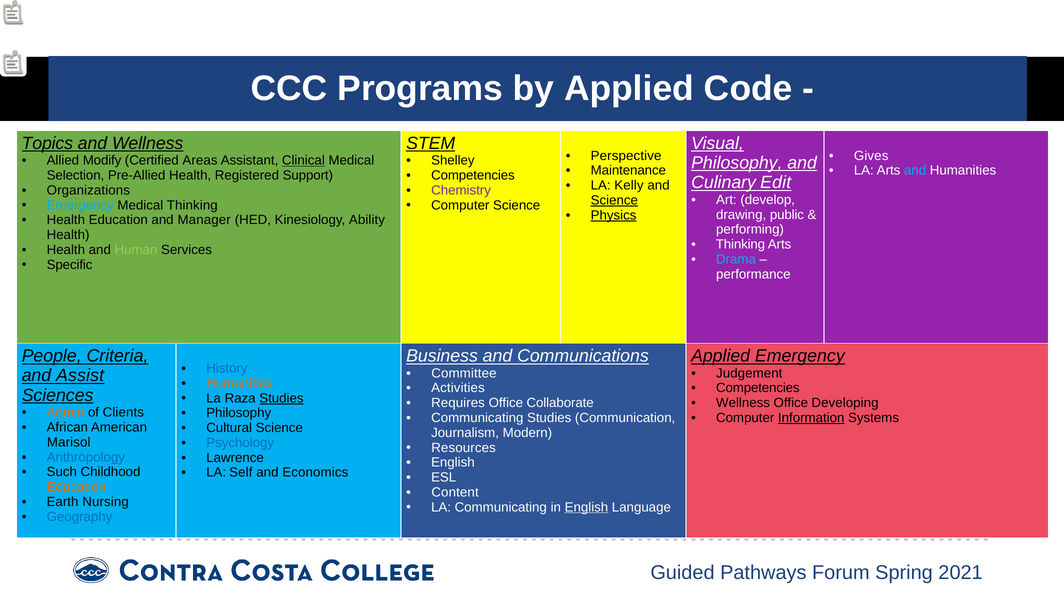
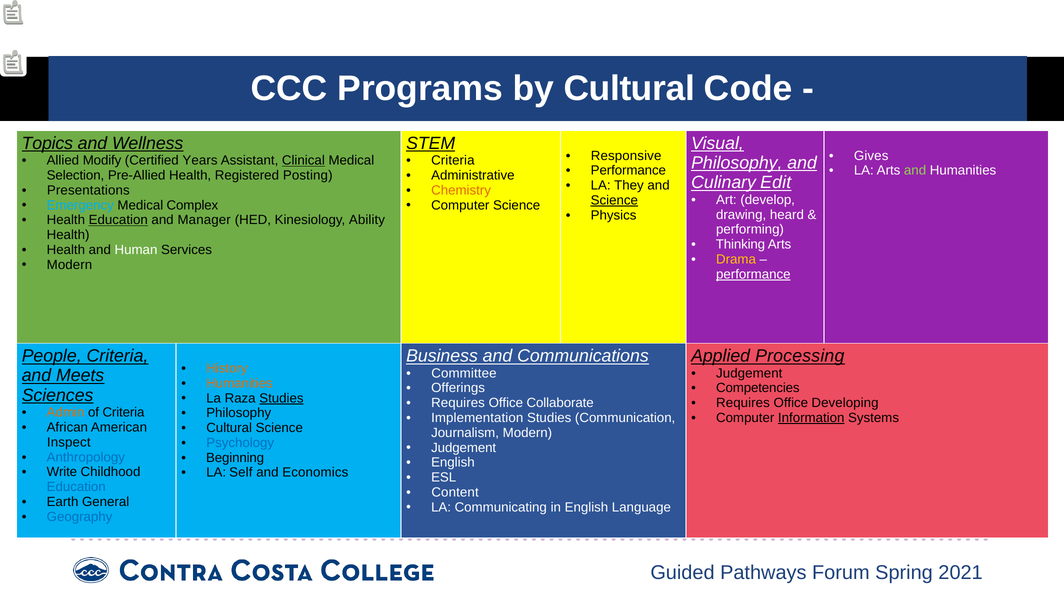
by Applied: Applied -> Cultural (629, 88)
Perspective: Perspective -> Responsive (626, 156)
Areas: Areas -> Years (200, 161)
Shelley: Shelley -> Criteria (453, 161)
Maintenance: Maintenance -> Performance (628, 171)
and colour: light blue -> light green (915, 171)
Competencies: Competencies -> Administrative (473, 176)
Support: Support -> Posting (308, 176)
Kelly: Kelly -> They (629, 186)
Organizations: Organizations -> Presentations (88, 190)
Chemistry colour: purple -> orange (461, 190)
Medical Thinking: Thinking -> Complex (192, 205)
public: public -> heard (787, 215)
Physics underline: present -> none (614, 215)
Education underline: none -> present (118, 220)
Human colour: light green -> white (136, 250)
Drama colour: light blue -> yellow (736, 260)
Specific: Specific -> Modern (69, 265)
performance underline: none -> present (753, 274)
Applied Emergency: Emergency -> Processing (800, 356)
History colour: blue -> orange (227, 369)
Assist: Assist -> Meets (80, 376)
Activities: Activities -> Offerings (458, 388)
Wellness: Wellness -> Requires (743, 403)
of Clients: Clients -> Criteria (123, 413)
Communicating: Communicating -> Implementation (477, 418)
Marisol: Marisol -> Inspect (69, 443)
Resources: Resources -> Judgement (464, 448)
Lawrence: Lawrence -> Beginning (235, 458)
Such: Such -> Write (62, 472)
Education colour: orange -> blue (76, 487)
Nursing: Nursing -> General (106, 502)
English underline: present -> none (586, 508)
